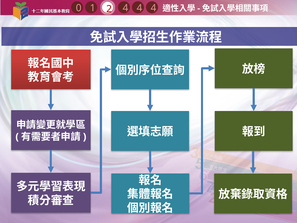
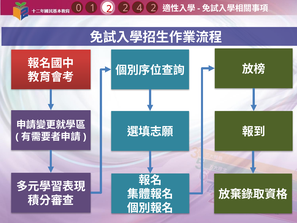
4 4: 4 -> 2 (154, 8)
4: 4 -> 2 (126, 8)
